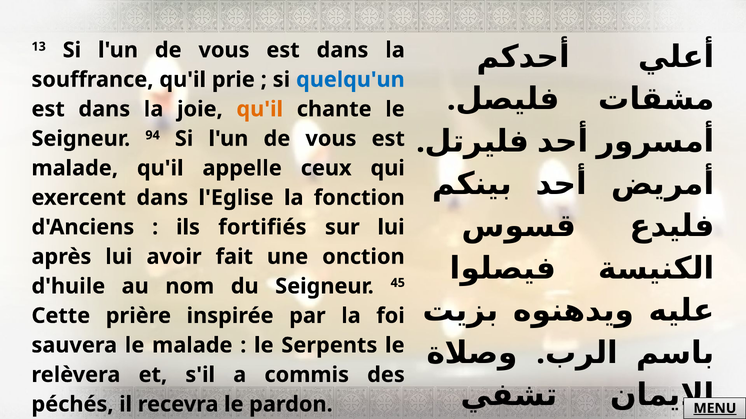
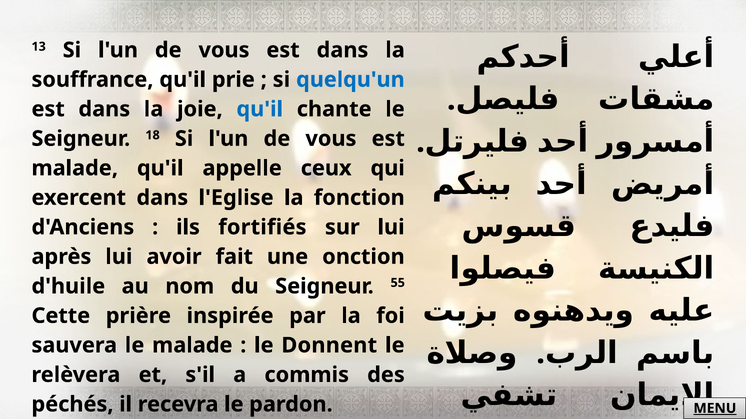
qu'il colour: orange -> blue (260, 109)
94: 94 -> 18 (153, 135)
45: 45 -> 55 (398, 283)
Serpents: Serpents -> Donnent (329, 346)
